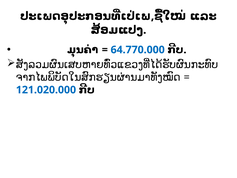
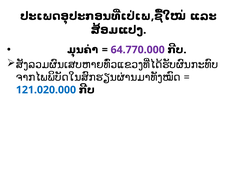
64.770.000 colour: blue -> purple (138, 50)
